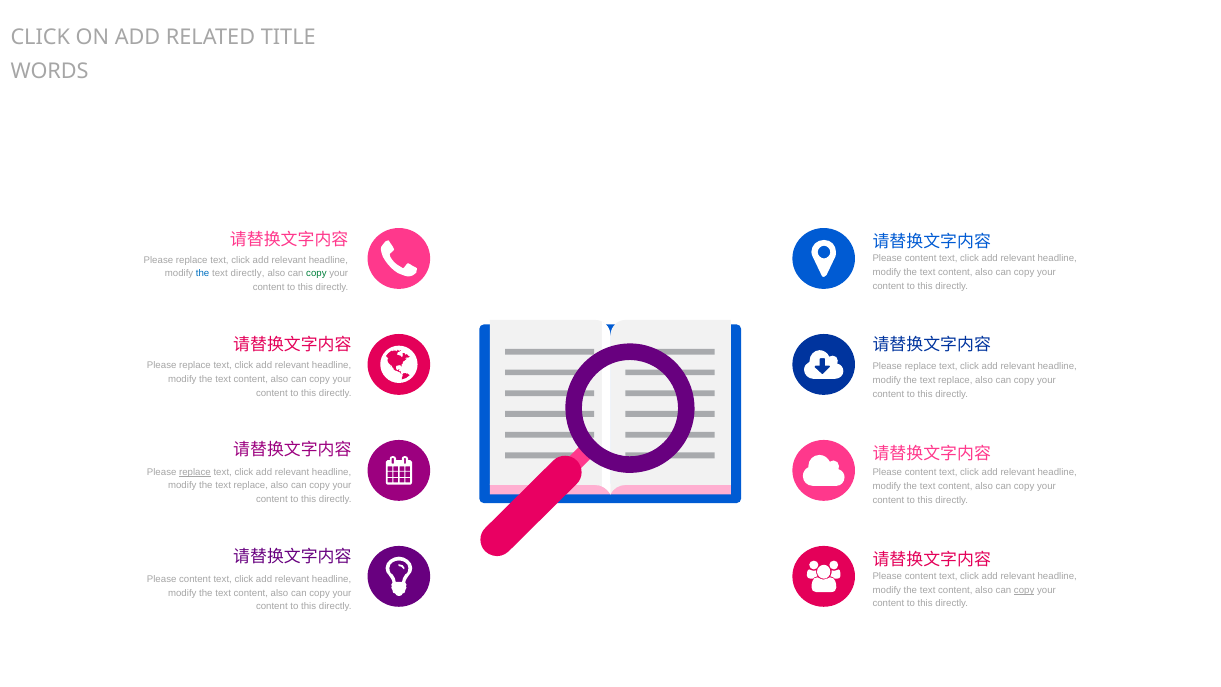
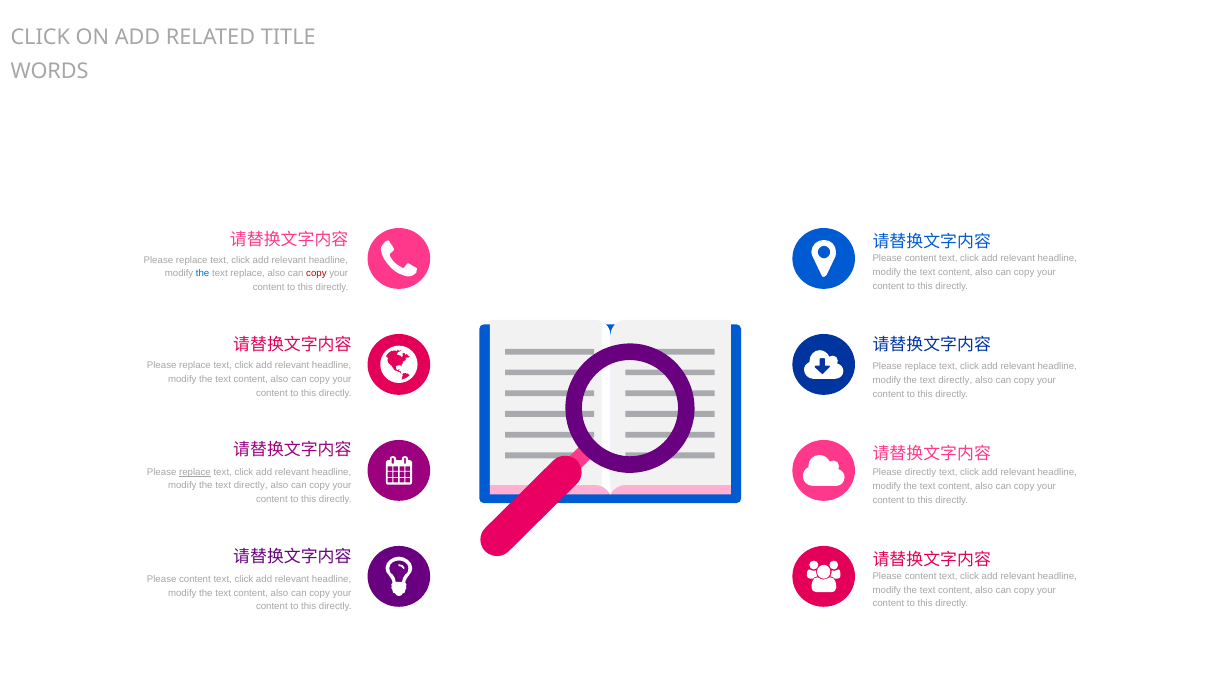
text directly: directly -> replace (248, 274)
copy colour: green -> red (316, 274)
replace: replace -> directly (955, 380)
content: content -> directly (921, 473)
replace: replace -> directly (251, 486)
copy underline: present -> none (1024, 590)
